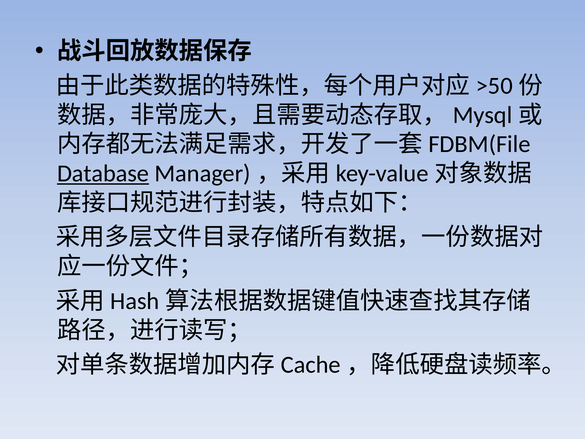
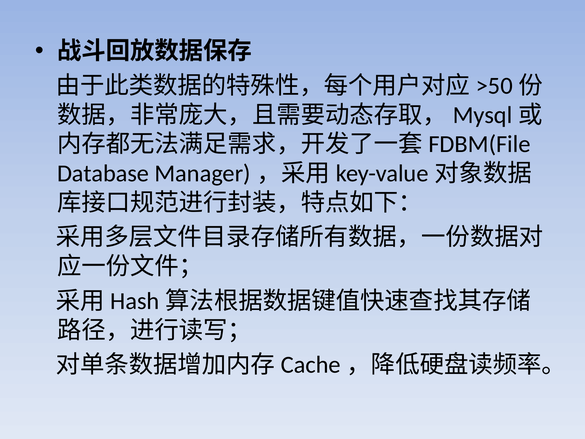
Database underline: present -> none (103, 173)
